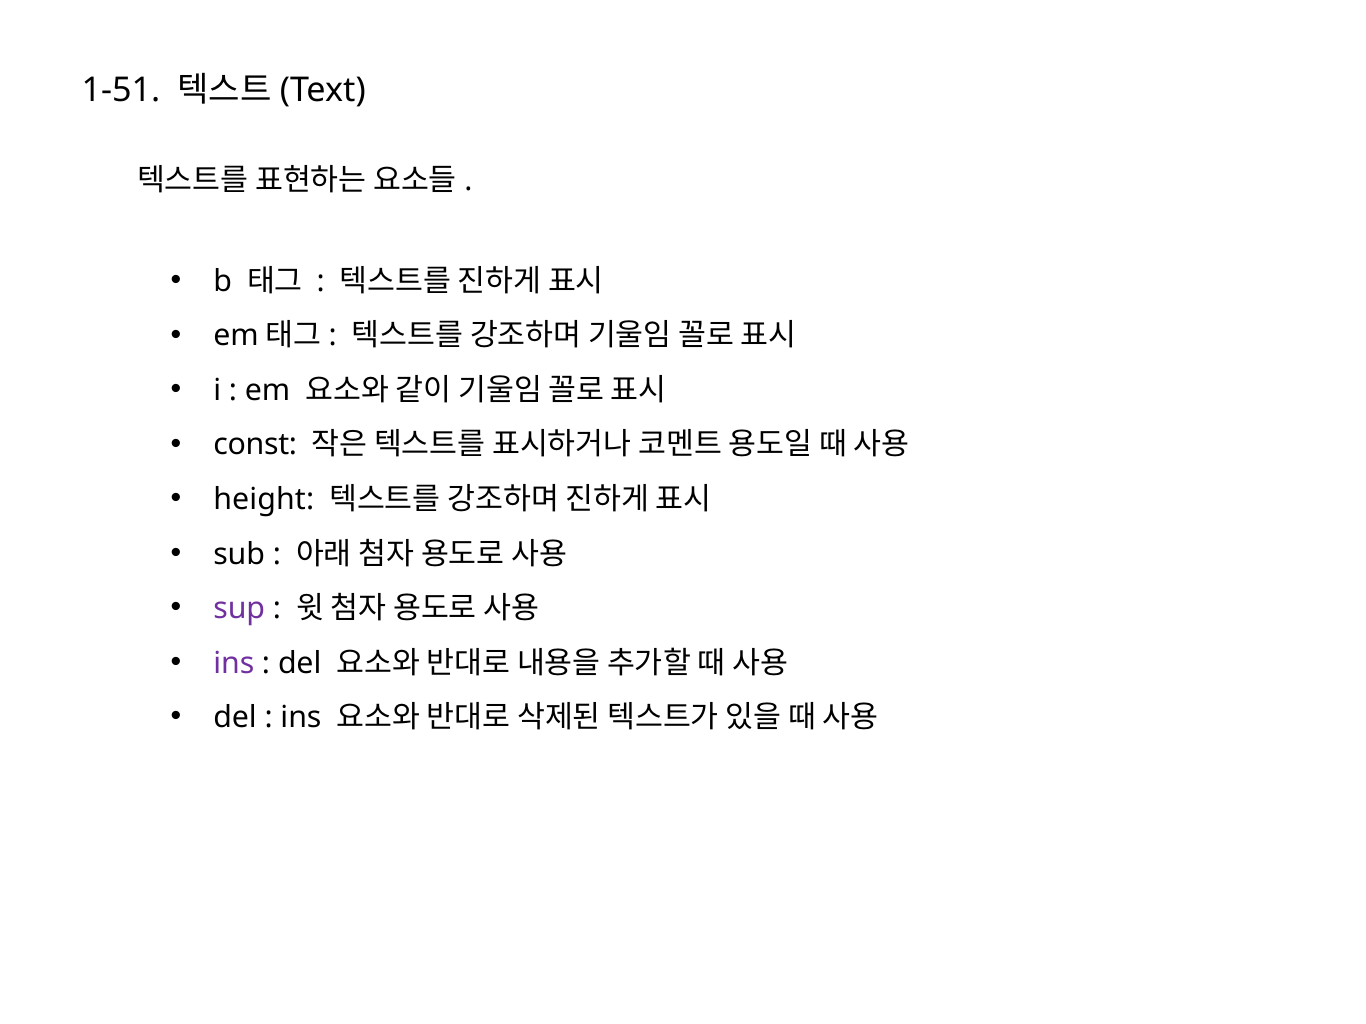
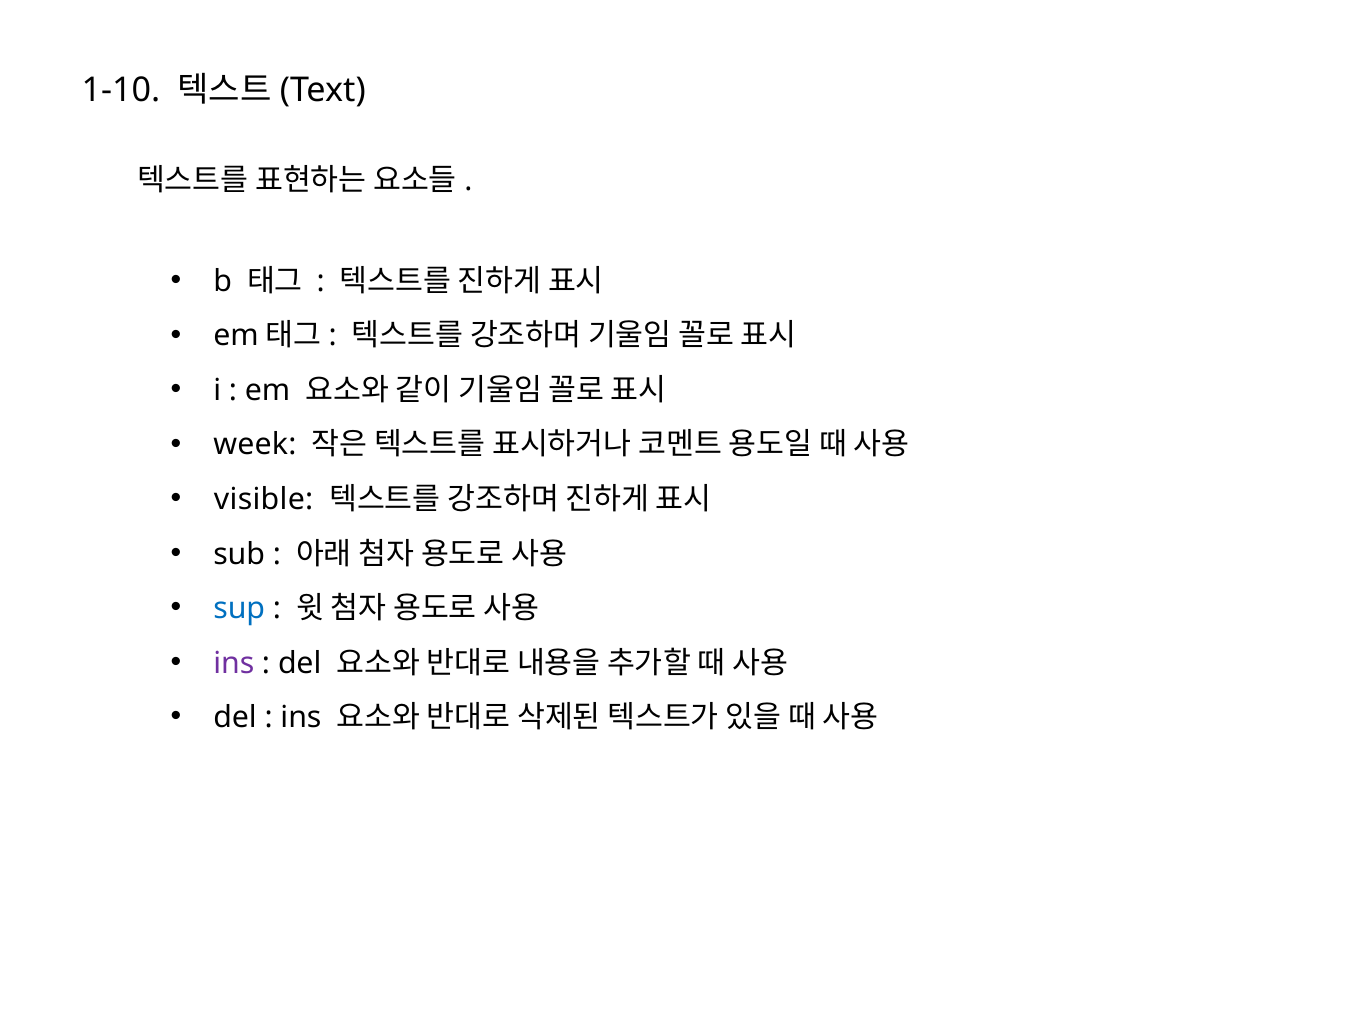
1-51: 1-51 -> 1-10 (121, 90)
const: const -> week (255, 445)
height: height -> visible (264, 500)
sup colour: purple -> blue (239, 609)
